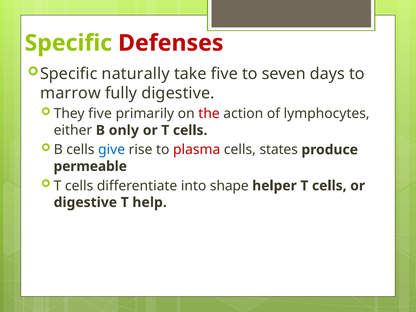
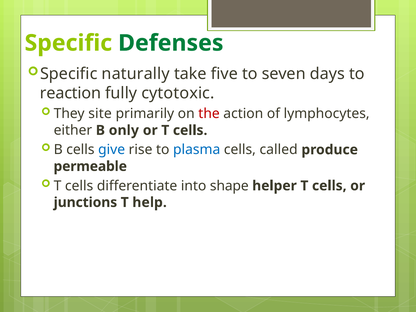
Defenses colour: red -> green (171, 43)
marrow: marrow -> reaction (71, 93)
fully digestive: digestive -> cytotoxic (178, 93)
They five: five -> site (100, 114)
plasma colour: red -> blue (197, 150)
states: states -> called (279, 150)
digestive: digestive -> junctions (85, 202)
